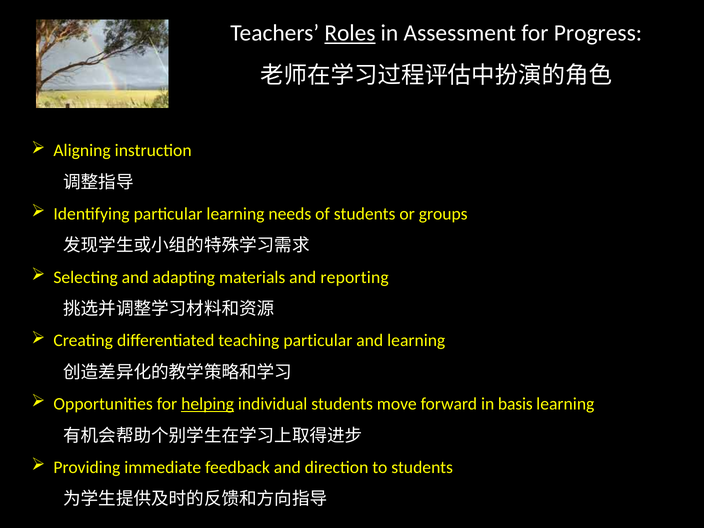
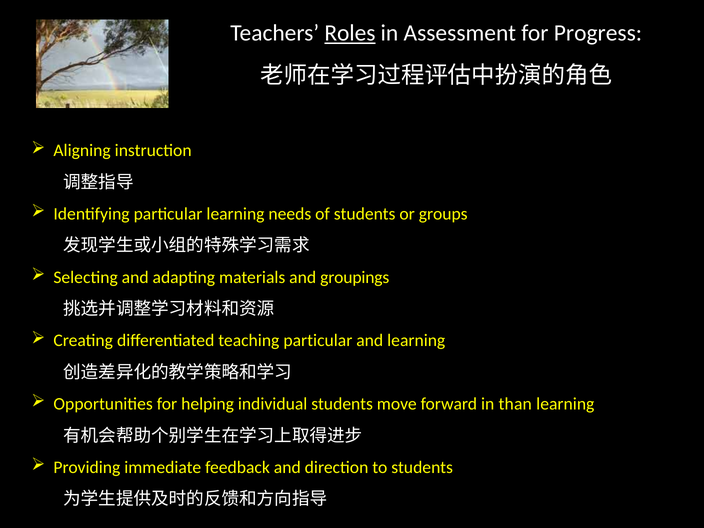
reporting: reporting -> groupings (355, 277)
helping underline: present -> none (208, 404)
basis: basis -> than (515, 404)
